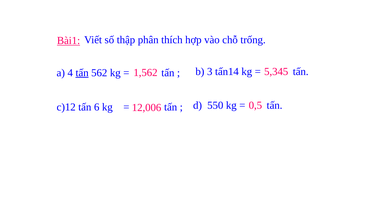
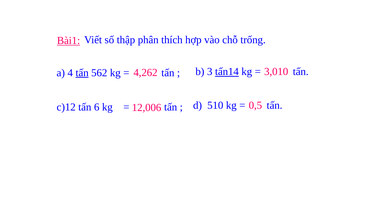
5,345: 5,345 -> 3,010 (276, 71)
1,562: 1,562 -> 4,262 (145, 72)
tấn14 underline: none -> present (227, 72)
550: 550 -> 510 (215, 105)
